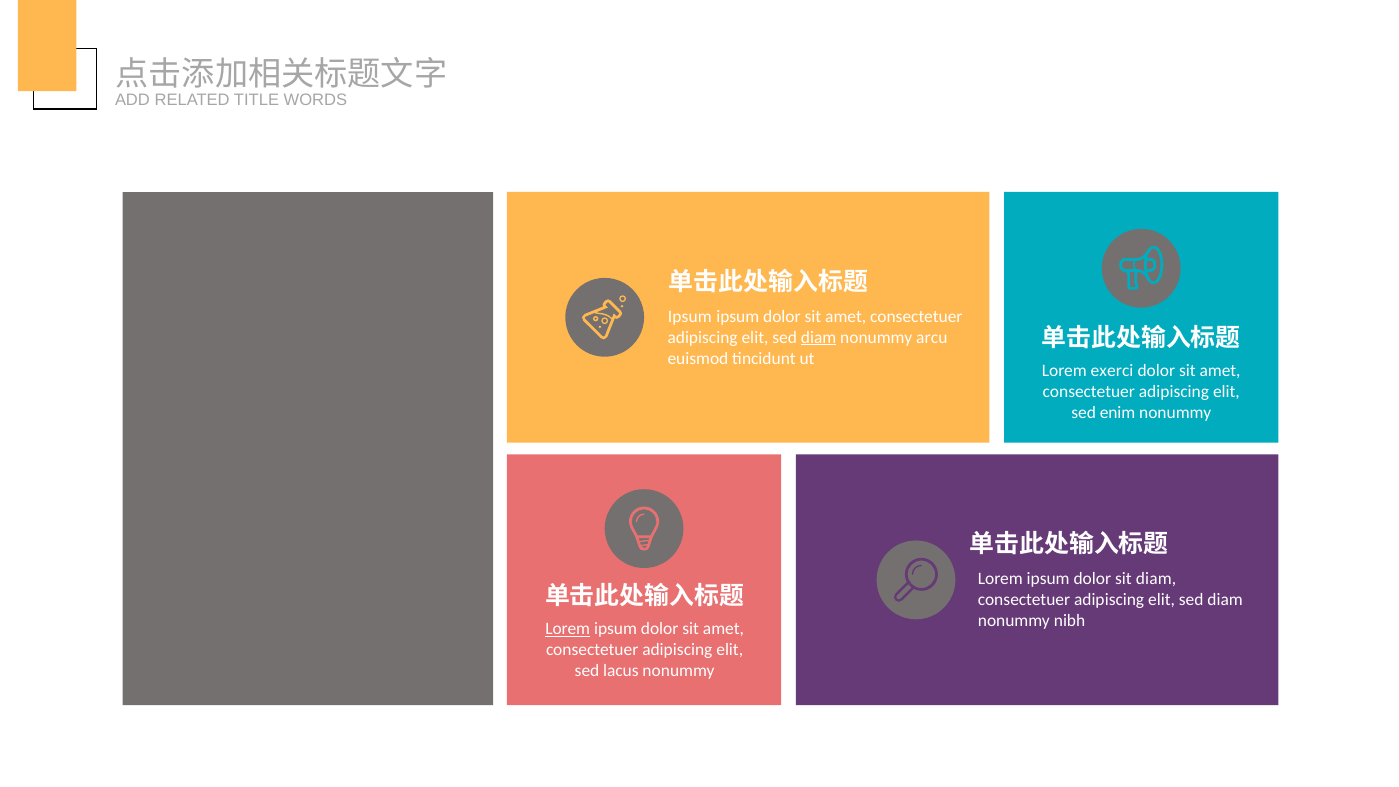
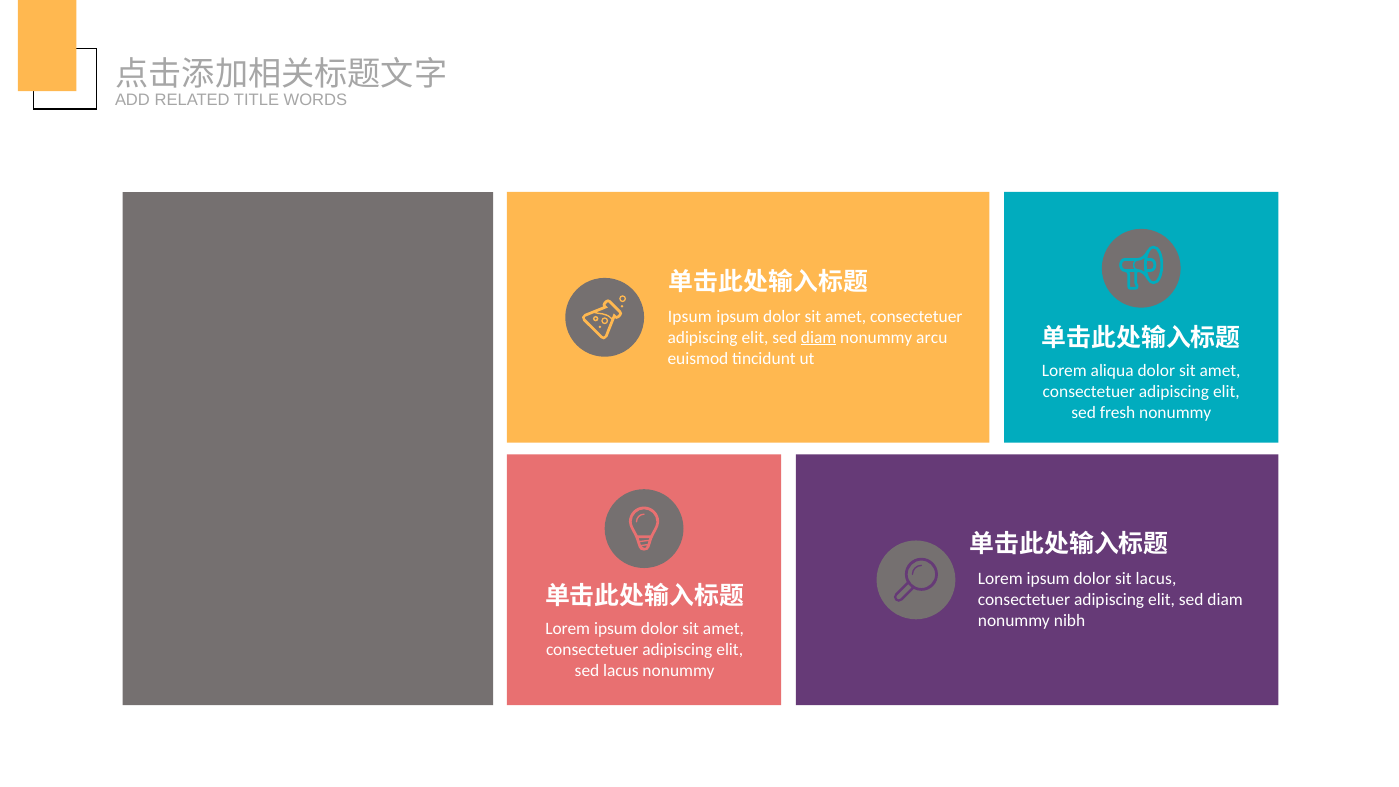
exerci: exerci -> aliqua (1112, 370)
enim: enim -> fresh (1118, 412)
sit diam: diam -> lacus (1156, 579)
Lorem underline: present -> none (568, 629)
